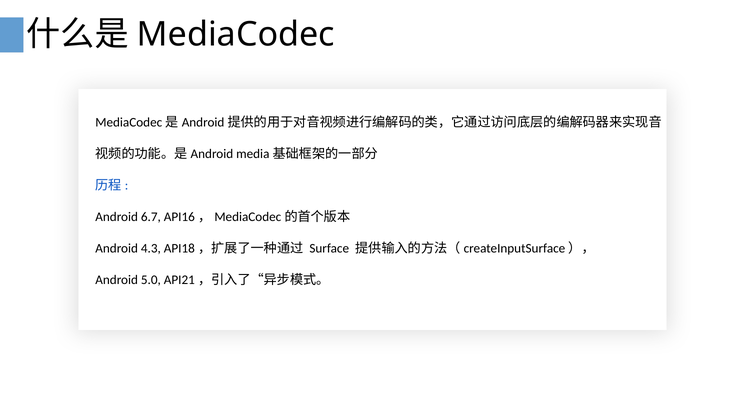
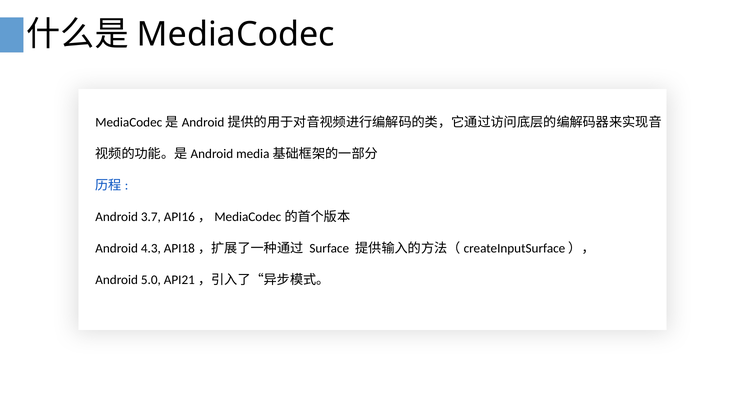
6.7: 6.7 -> 3.7 (151, 217)
